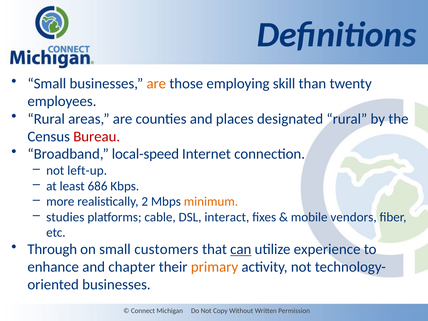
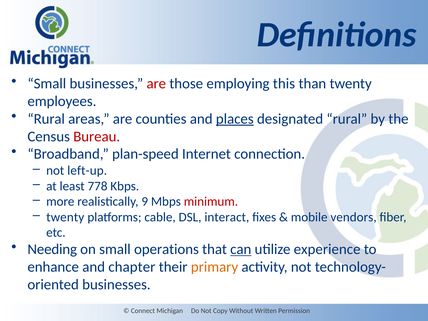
are colour: orange -> red (156, 84)
skill: skill -> this (284, 84)
places underline: none -> present (235, 119)
local-speed: local-speed -> plan-speed (145, 154)
686: 686 -> 778 (98, 186)
2: 2 -> 9 (145, 202)
minimum colour: orange -> red (211, 202)
studies: studies -> twenty (65, 217)
Through: Through -> Needing (52, 249)
customers: customers -> operations (166, 249)
